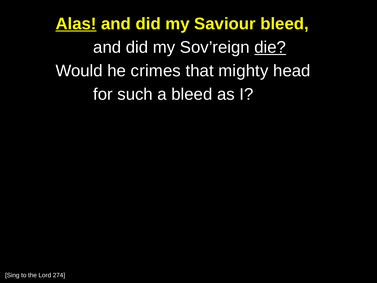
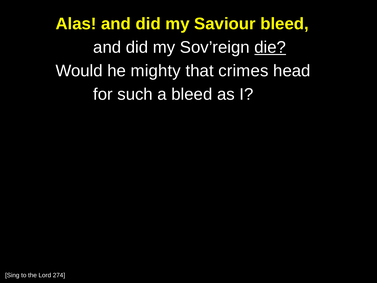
Alas underline: present -> none (76, 24)
crimes: crimes -> mighty (156, 71)
mighty: mighty -> crimes (243, 71)
